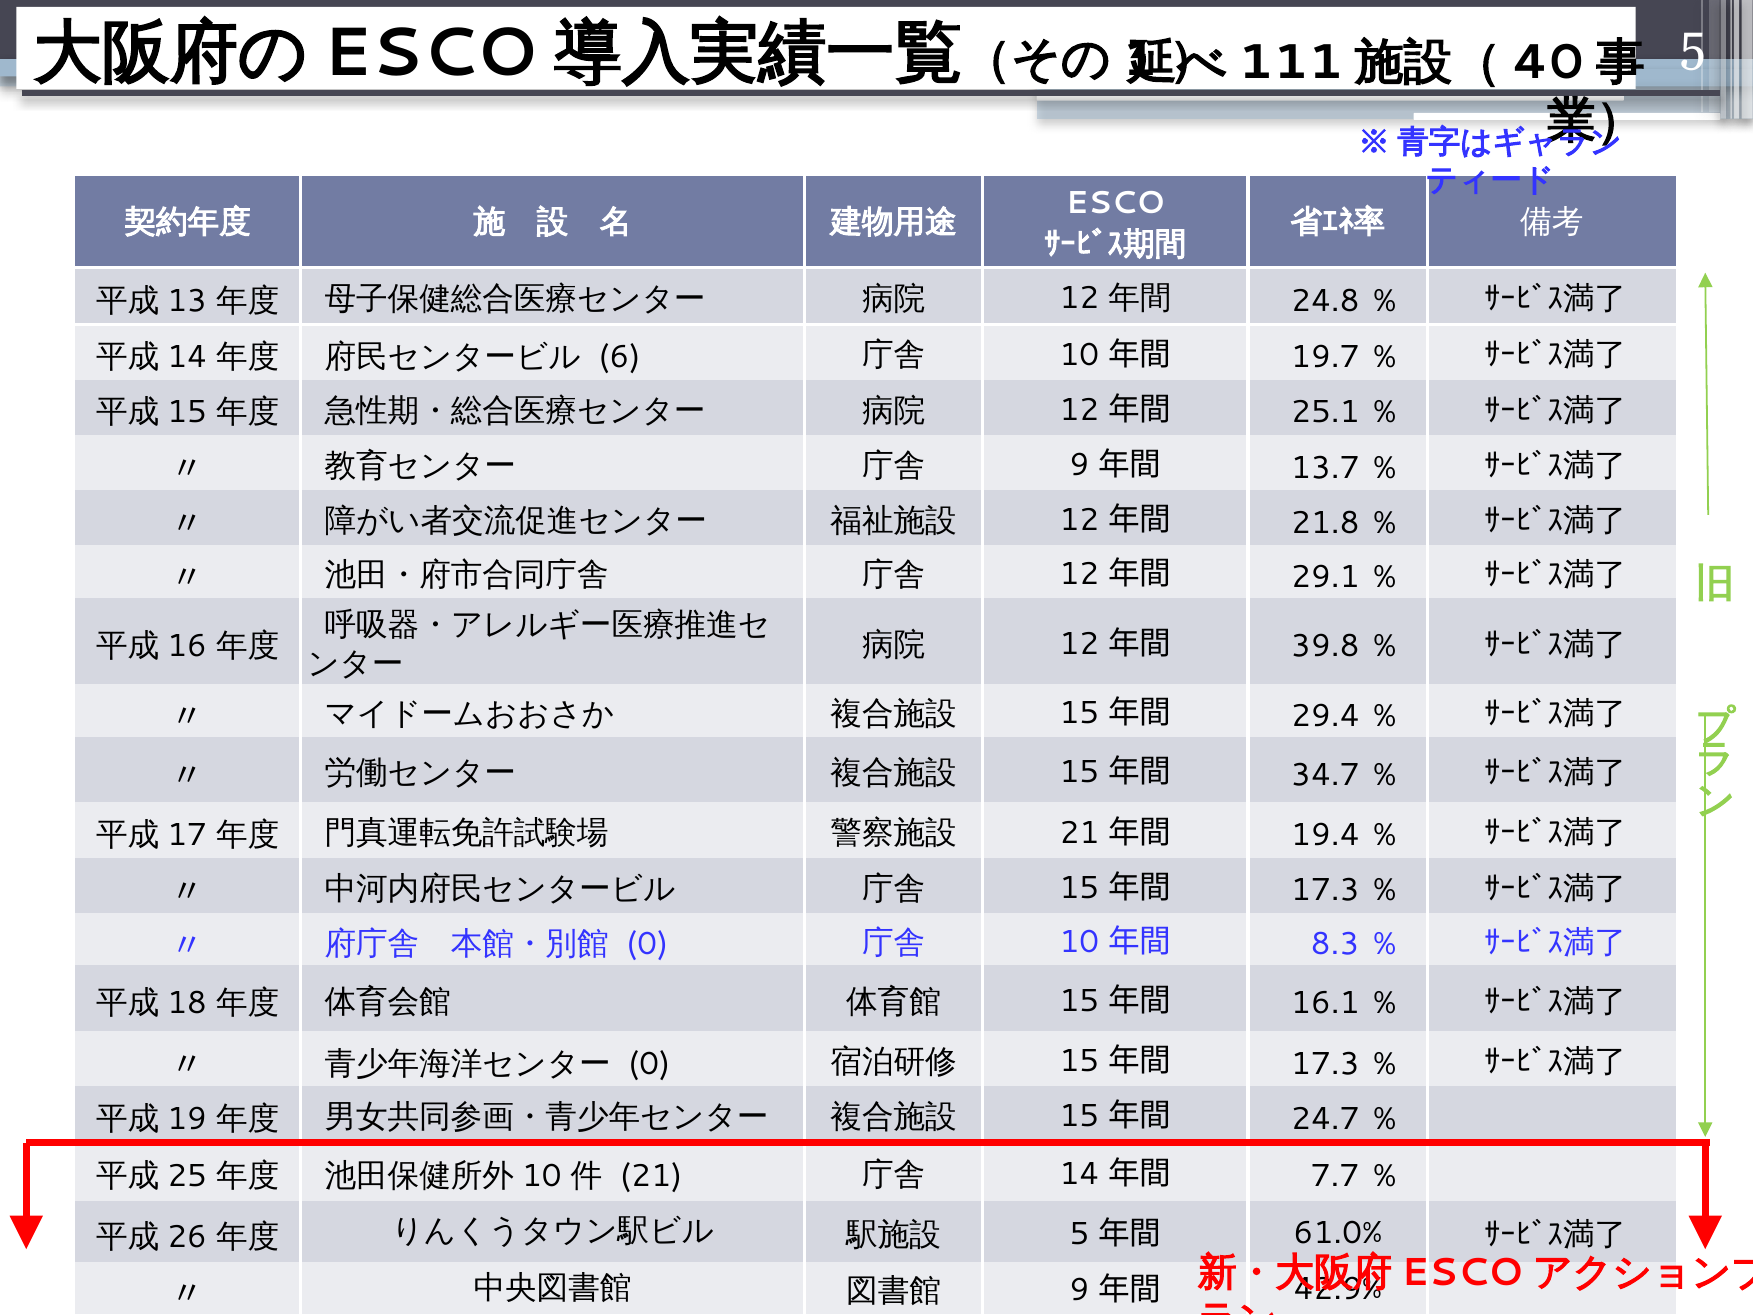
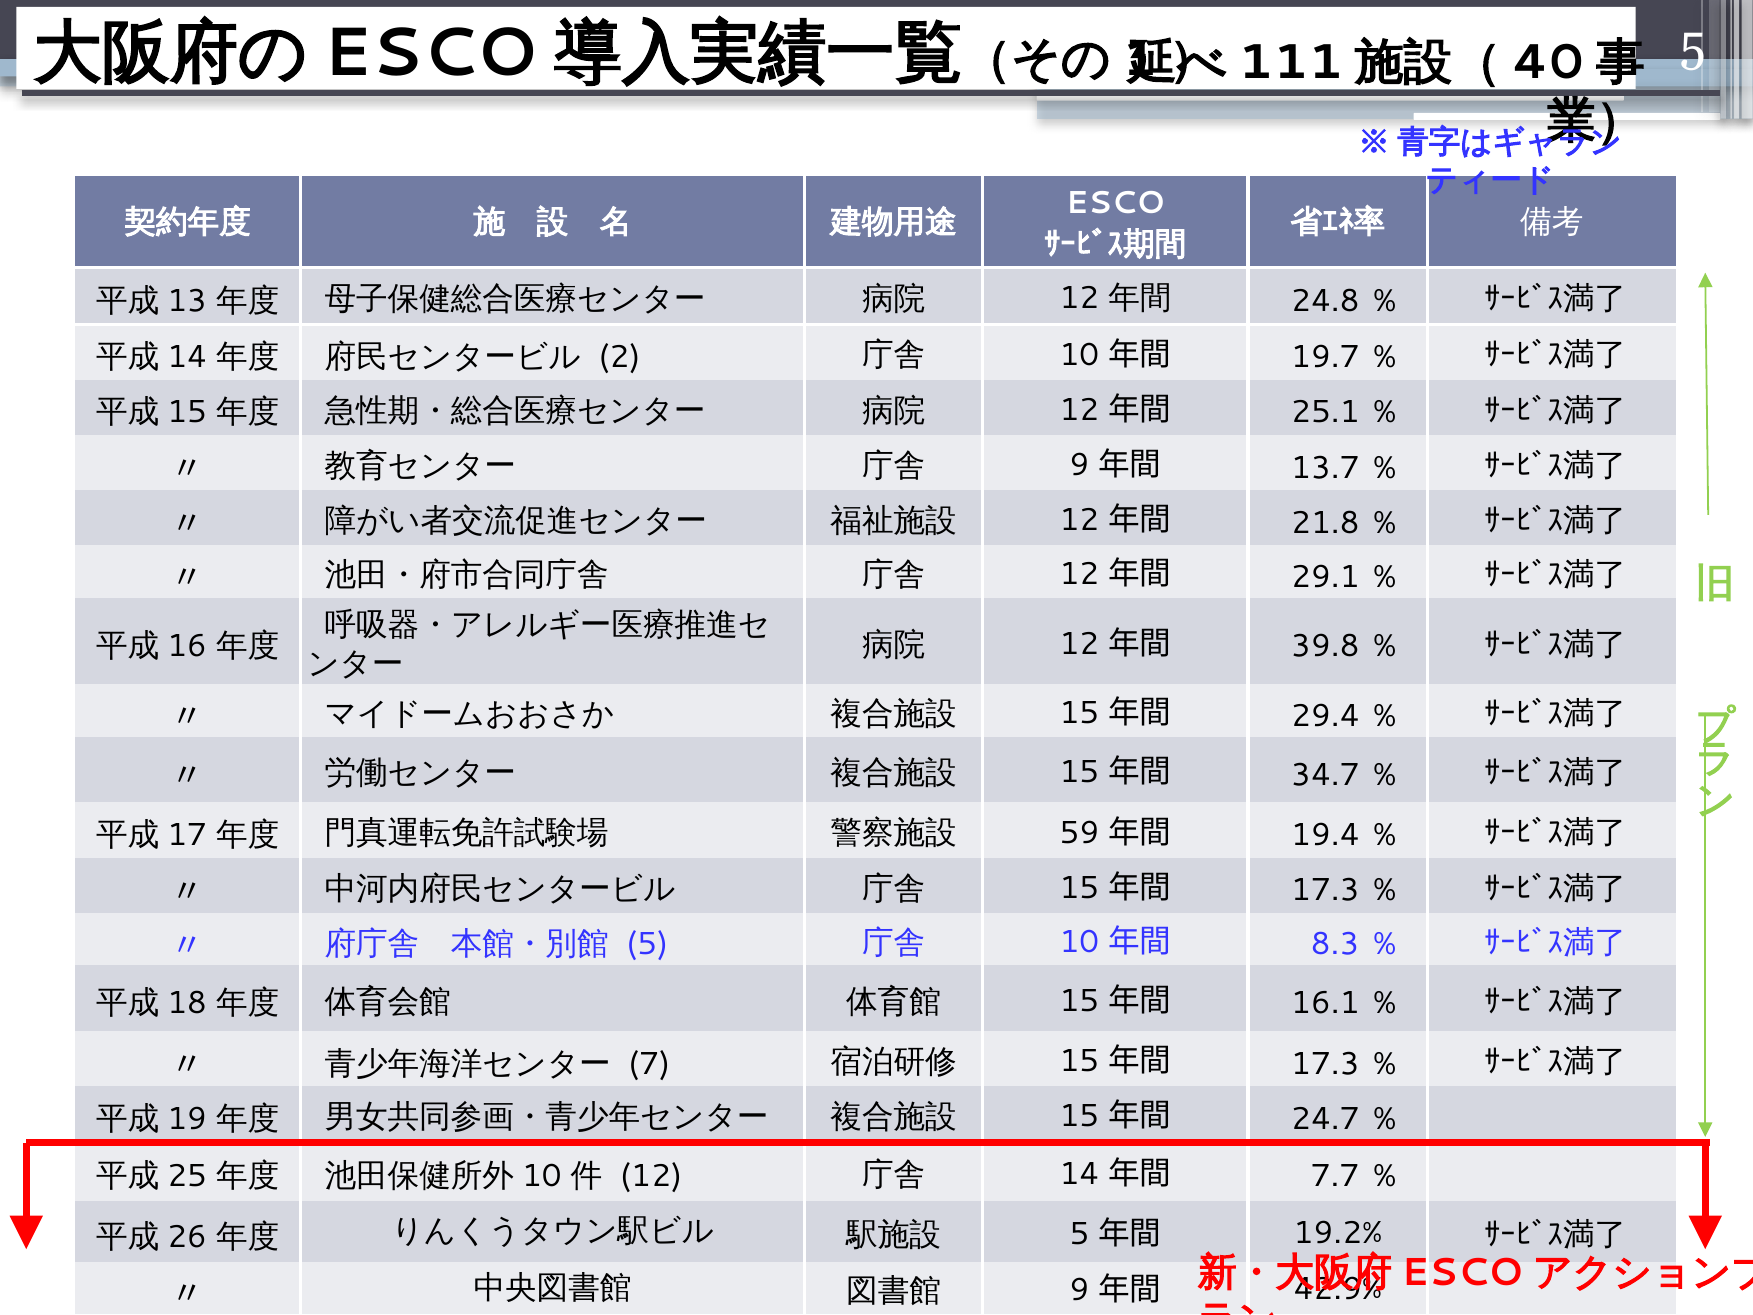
6: 6 -> 2 (619, 357)
21: 21 -> 59 (1079, 833)
0: 0 -> 5 (647, 944)
0: 0 -> 7 (649, 1063)
21: 21 -> 12 (651, 1176)
61.0%: 61.0% -> 19.2% (1338, 1233)
